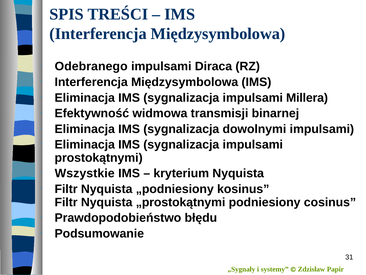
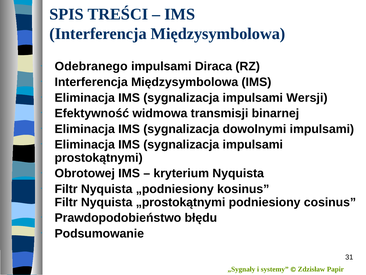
Millera: Millera -> Wersji (307, 98)
Wszystkie: Wszystkie -> Obrotowej (85, 173)
